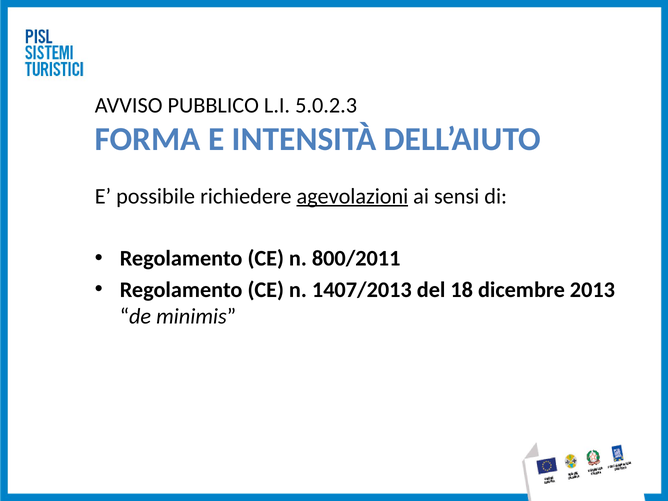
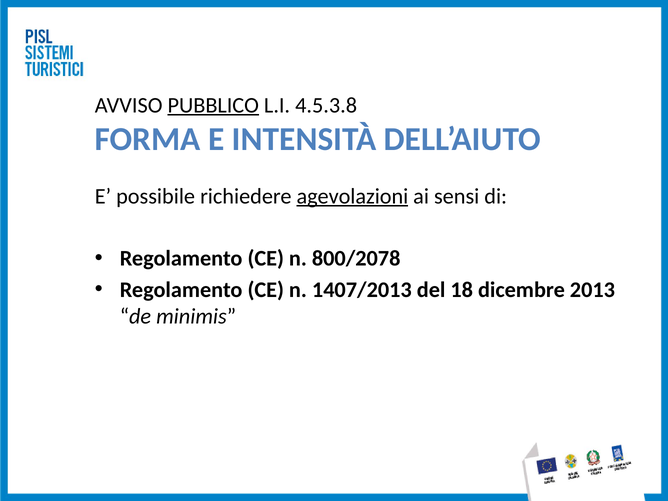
PUBBLICO underline: none -> present (213, 105)
5.0.2.3: 5.0.2.3 -> 4.5.3.8 (326, 105)
800/2011: 800/2011 -> 800/2078 (356, 259)
